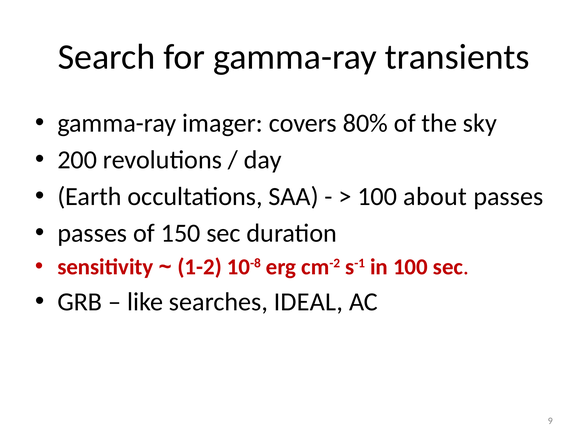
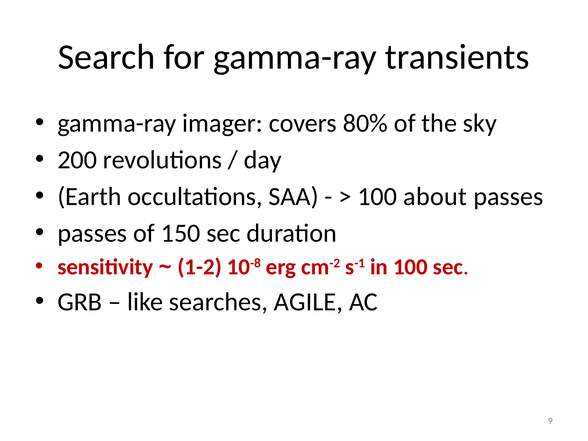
IDEAL: IDEAL -> AGILE (308, 302)
